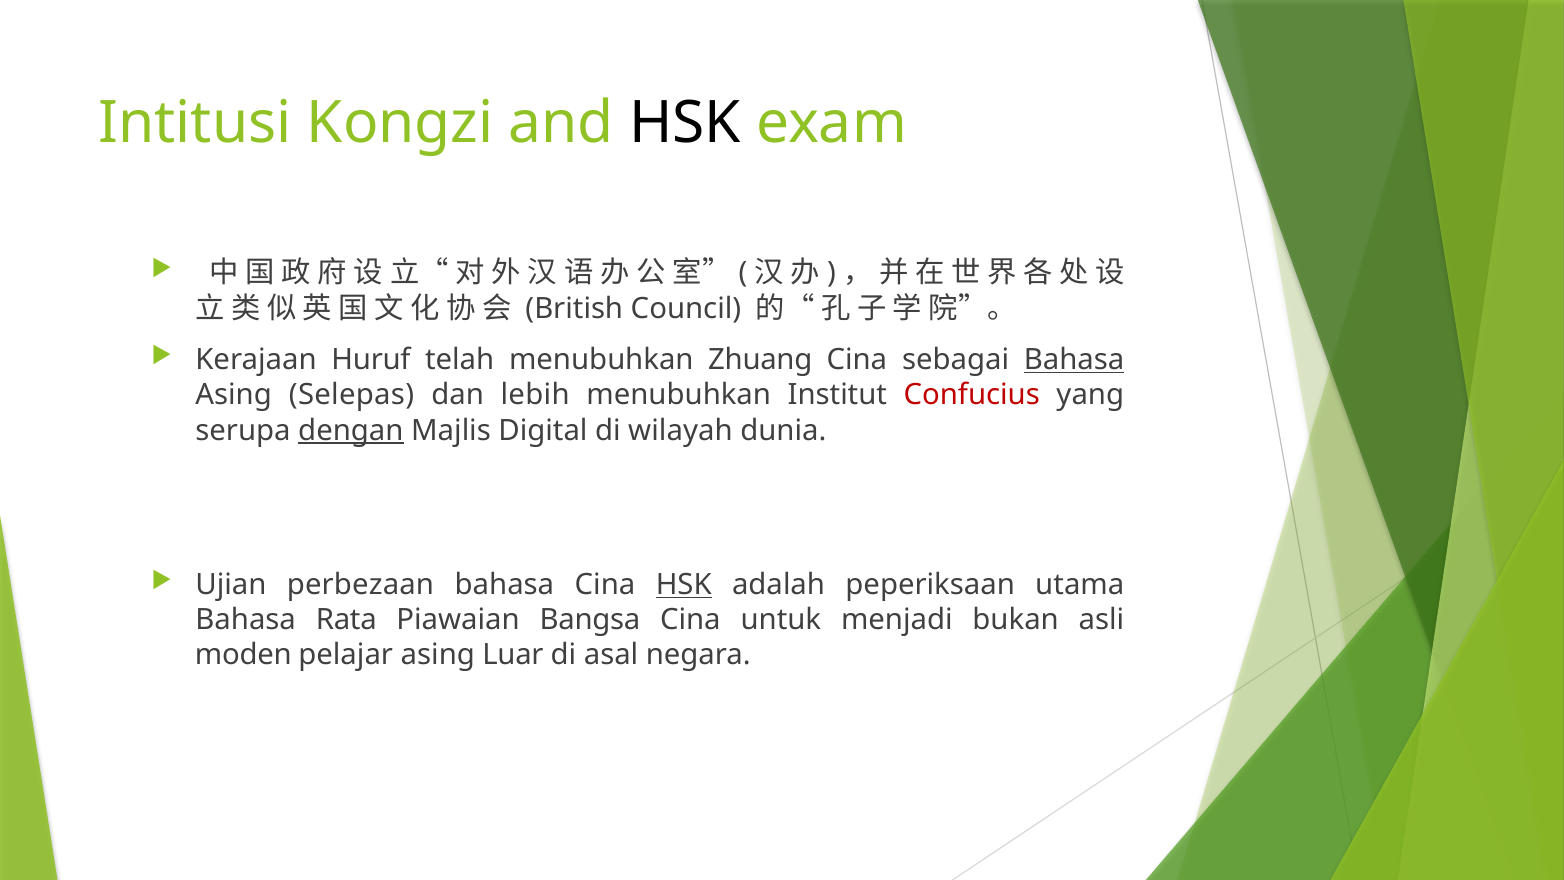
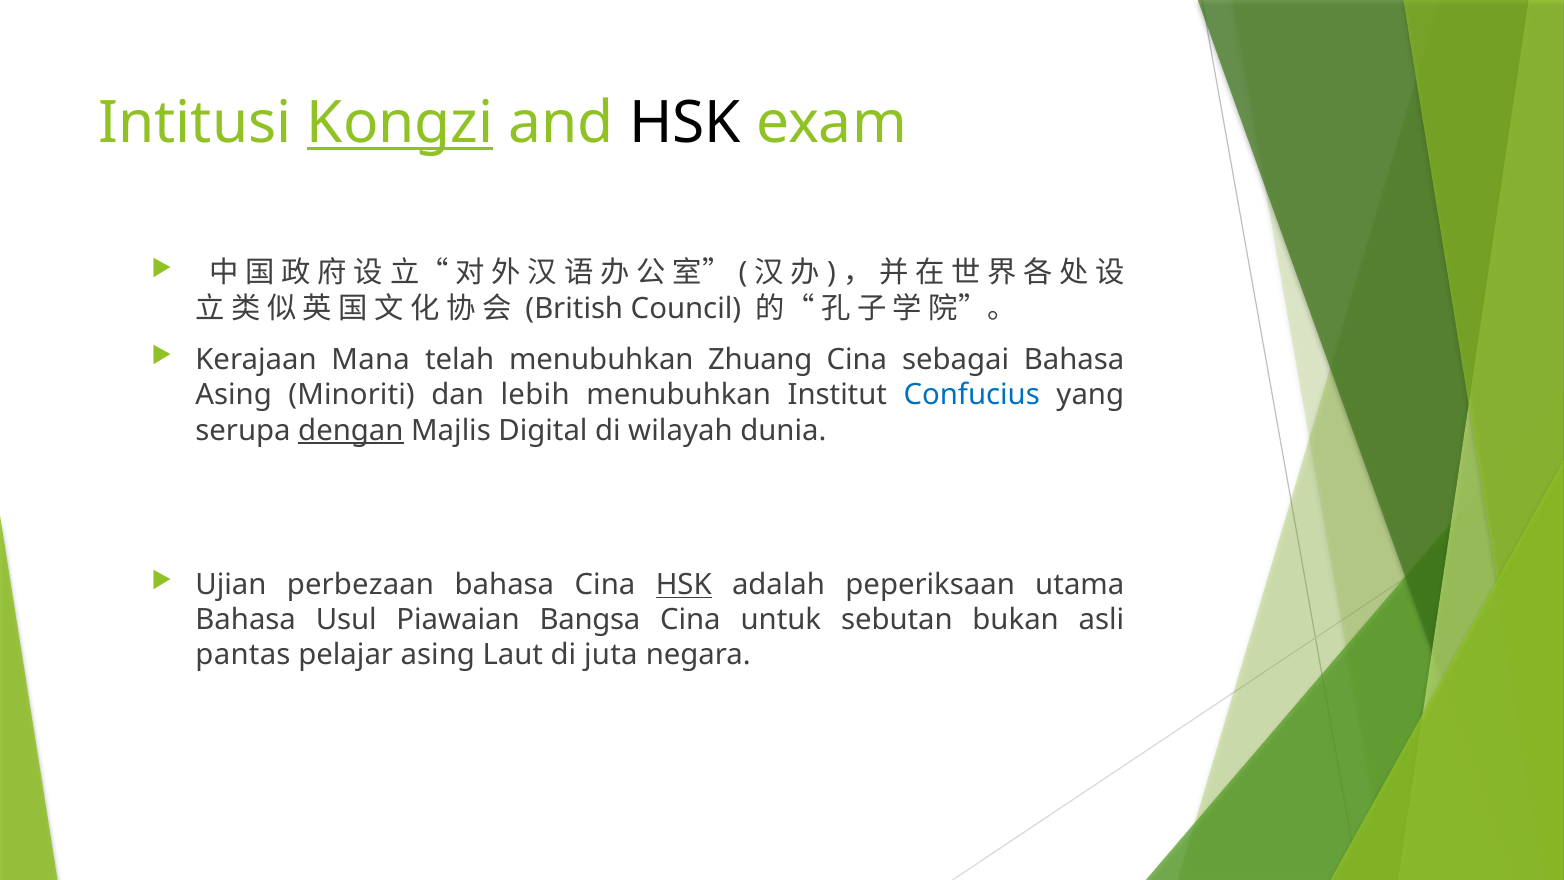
Kongzi underline: none -> present (400, 123)
Huruf: Huruf -> Mana (371, 360)
Bahasa underline: present -> none (1074, 360)
Selepas: Selepas -> Minoriti (352, 395)
Confucius colour: red -> blue (972, 395)
Rata: Rata -> Usul (346, 620)
menjadi: menjadi -> sebutan (897, 620)
moden: moden -> pantas (243, 655)
Luar: Luar -> Laut (513, 655)
asal: asal -> juta (611, 655)
